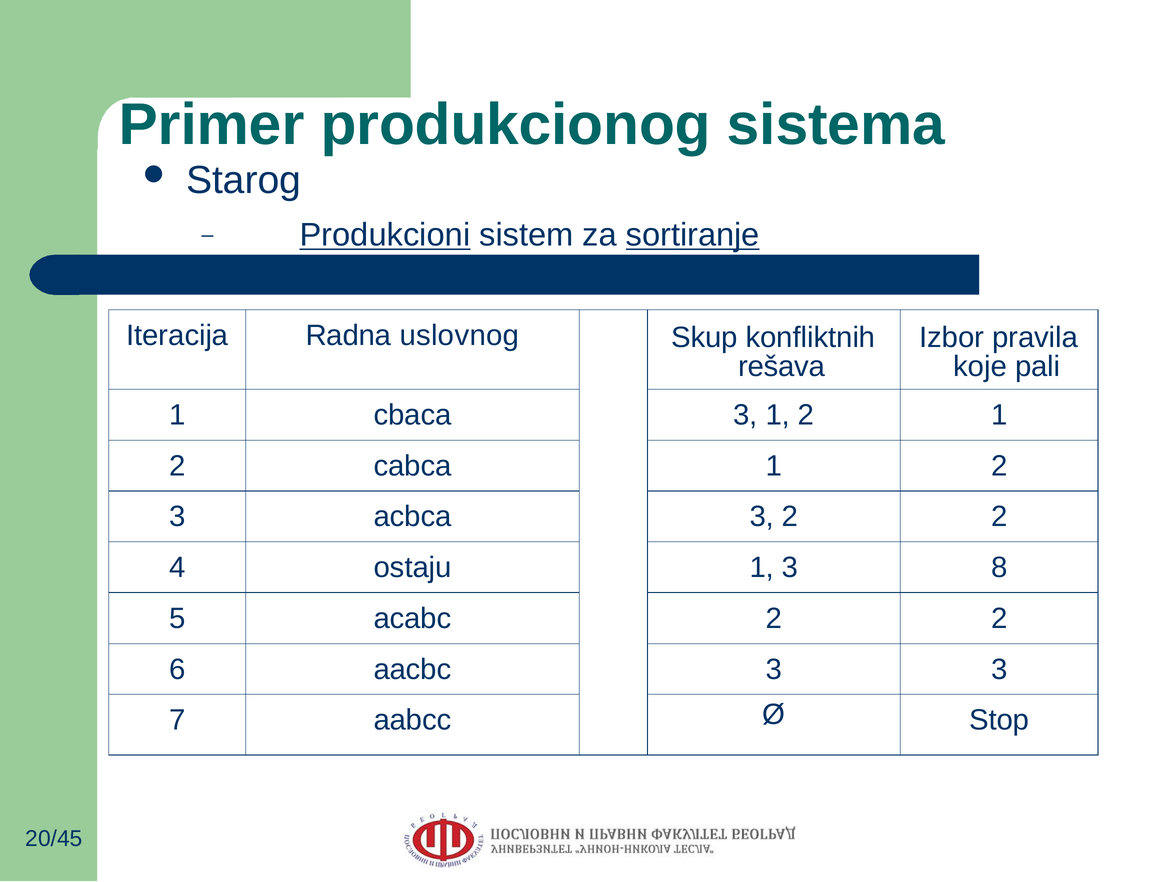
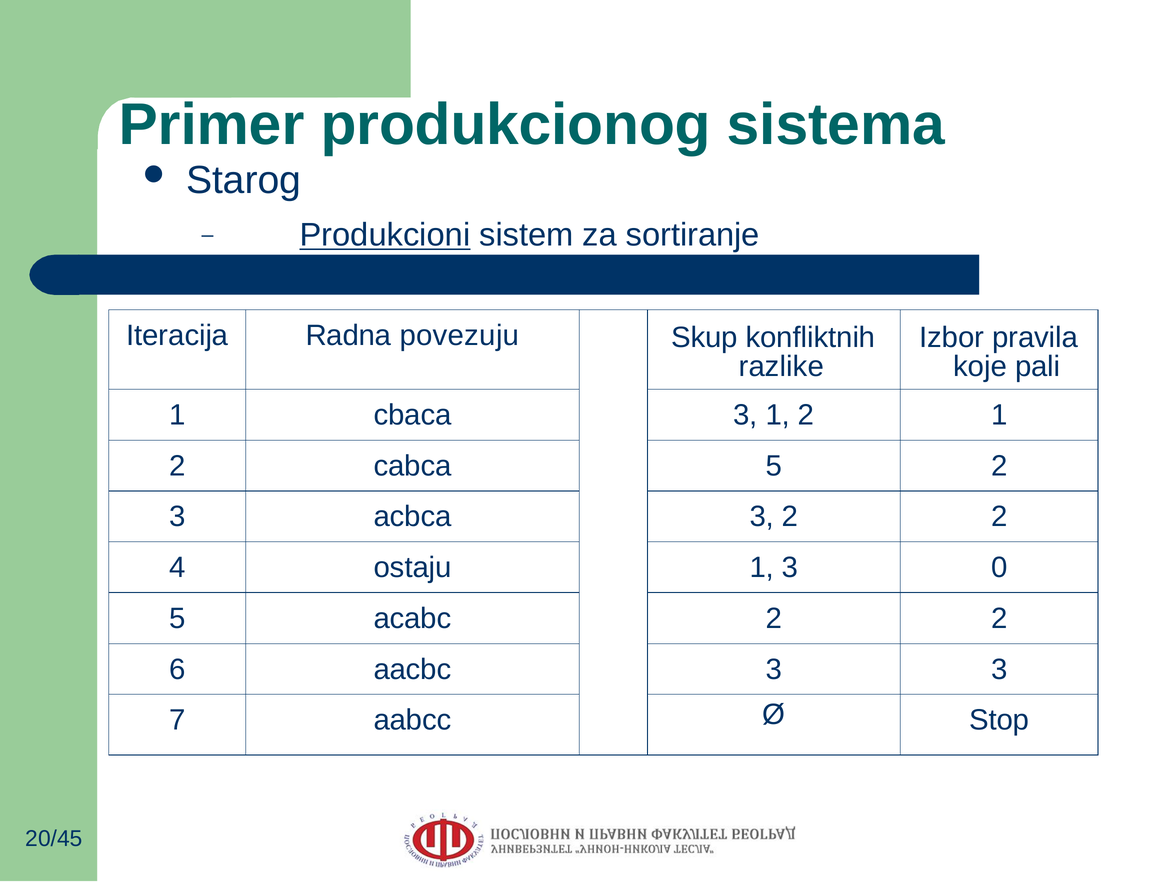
sortiranje underline: present -> none (693, 235)
uslovnog: uslovnog -> povezuju (459, 336)
rešava: rešava -> razlike (781, 366)
cabca 1: 1 -> 5 (774, 466)
8: 8 -> 0 (999, 568)
